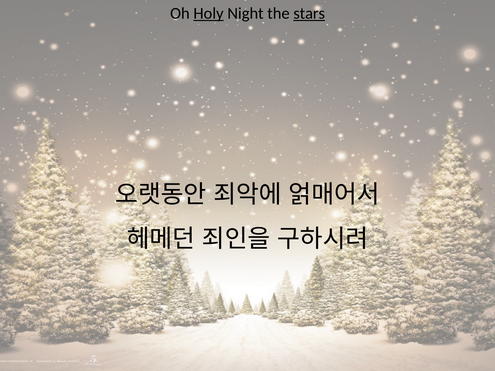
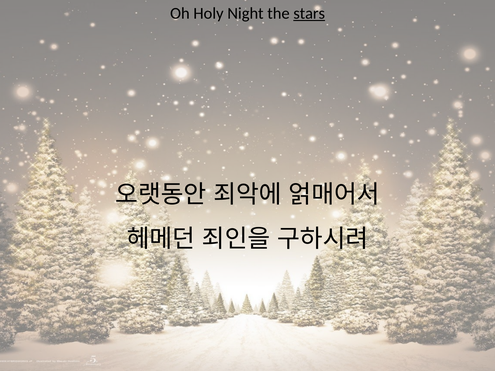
Holy underline: present -> none (208, 14)
